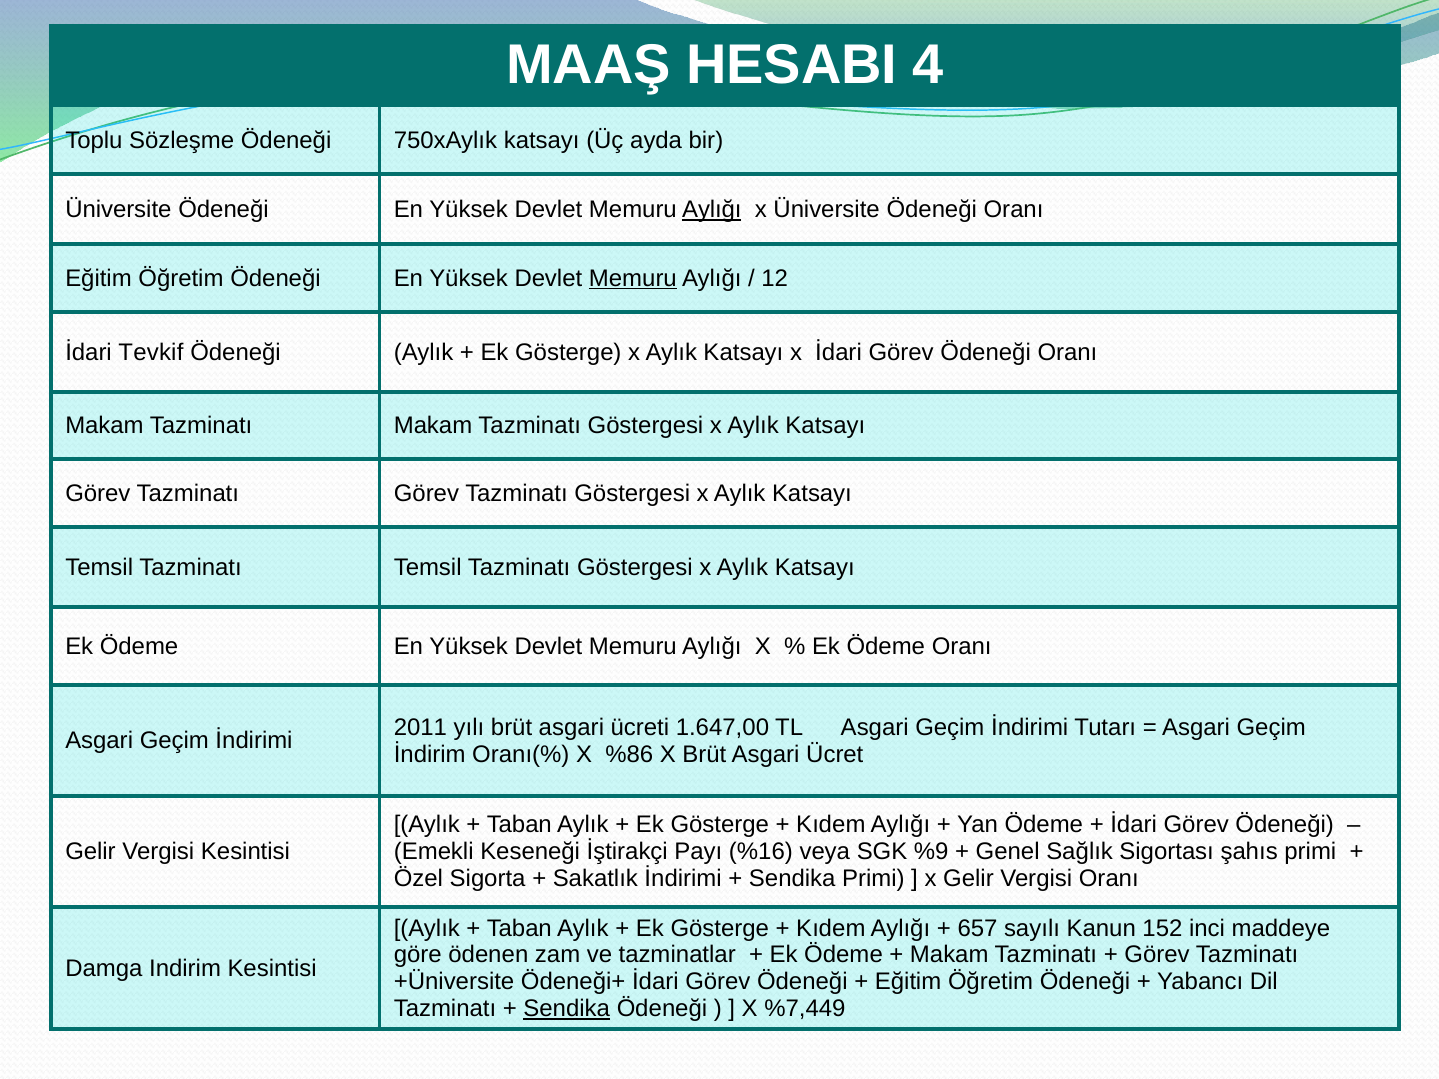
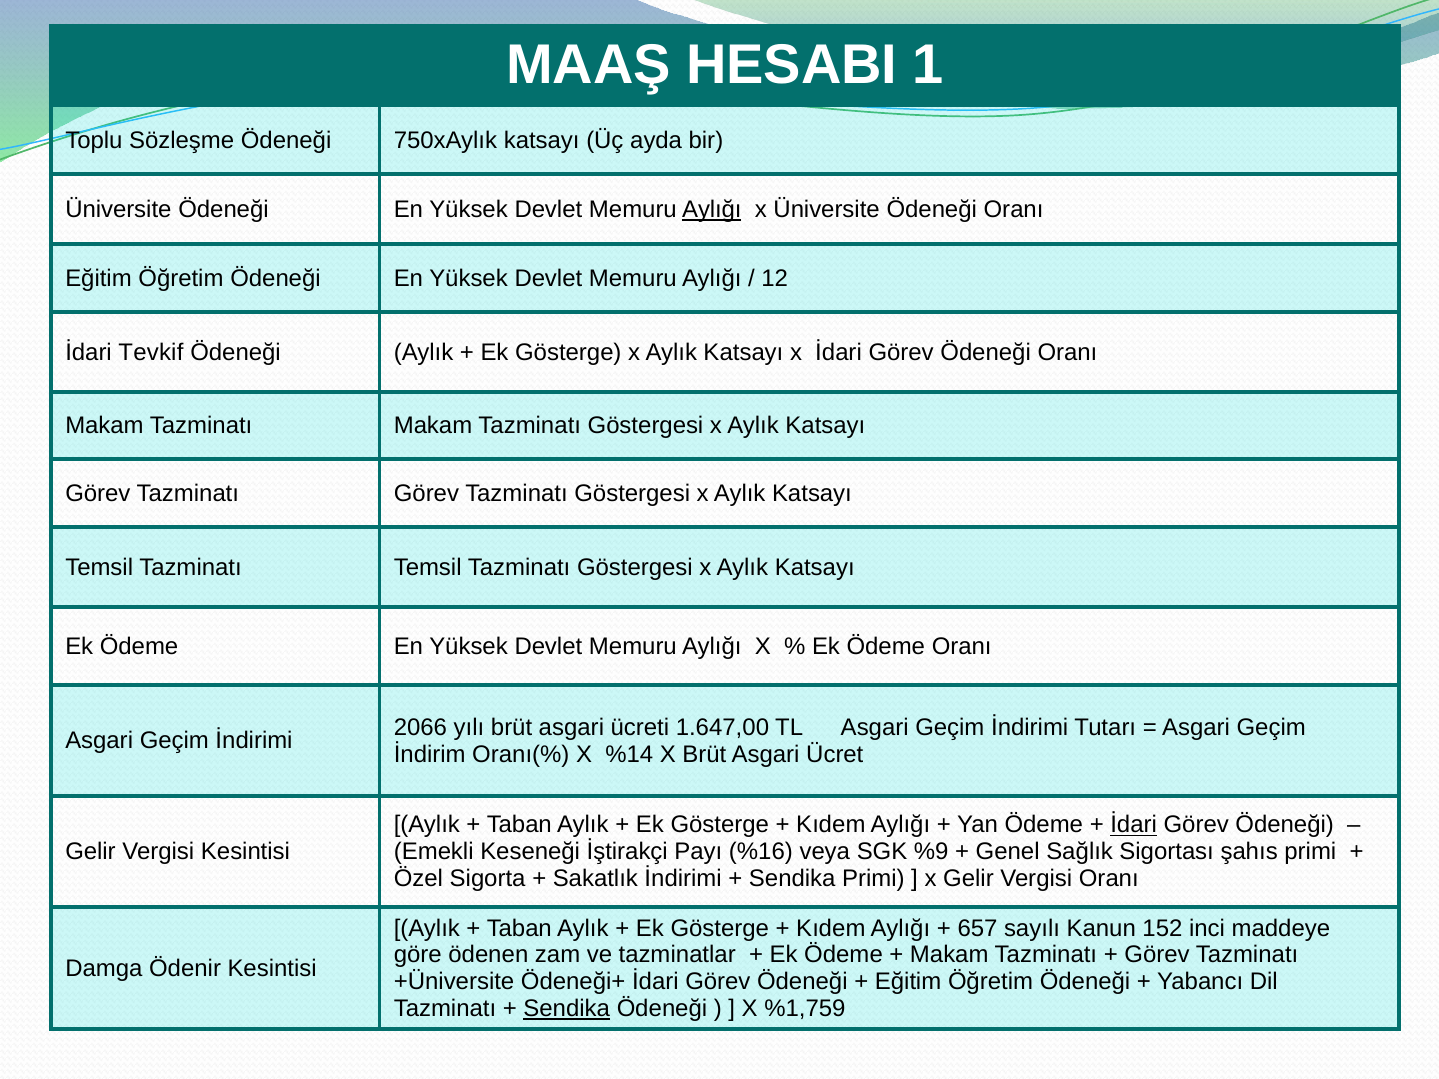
4: 4 -> 1 (928, 66)
Memuru underline: present -> none (633, 278)
2011: 2011 -> 2066 (420, 728)
%86: %86 -> %14 (629, 755)
İdari underline: none -> present (1134, 825)
Indirim: Indirim -> Ödenir (185, 969)
%7,449: %7,449 -> %1,759 (805, 1009)
